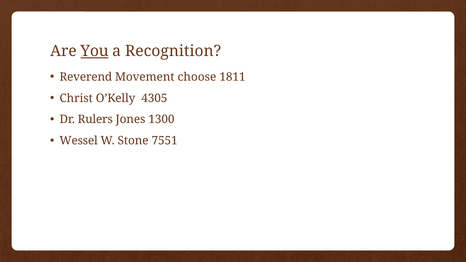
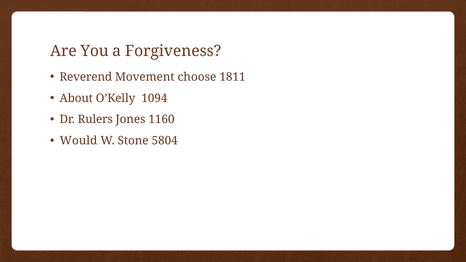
You underline: present -> none (95, 51)
Recognition: Recognition -> Forgiveness (173, 51)
Christ: Christ -> About (76, 98)
4305: 4305 -> 1094 (154, 98)
1300: 1300 -> 1160 (161, 120)
Wessel: Wessel -> Would (78, 141)
7551: 7551 -> 5804 (165, 141)
